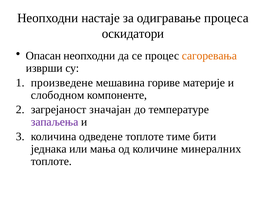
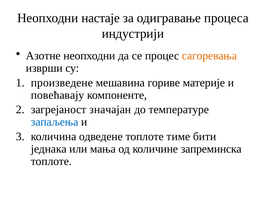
оскидатори: оскидатори -> индустрији (133, 33)
Опасан: Опасан -> Азотне (43, 56)
слободном: слободном -> повећавају (58, 95)
запаљења colour: purple -> blue (55, 122)
минералних: минералних -> запреминска (211, 149)
